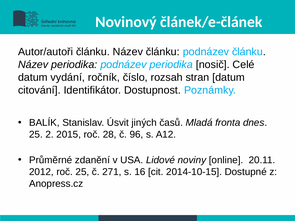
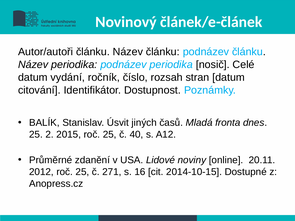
2015 roč 28: 28 -> 25 (110, 135)
96: 96 -> 40 (136, 135)
